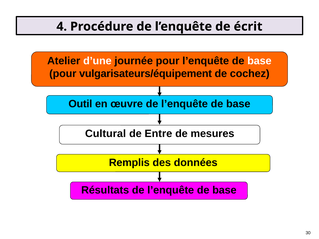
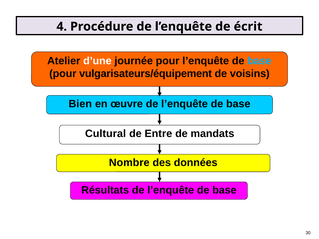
base colour: white -> light blue (259, 61)
cochez: cochez -> voisins (250, 74)
Outil: Outil -> Bien (80, 104)
mesures: mesures -> mandats (212, 134)
Remplis: Remplis -> Nombre (129, 163)
